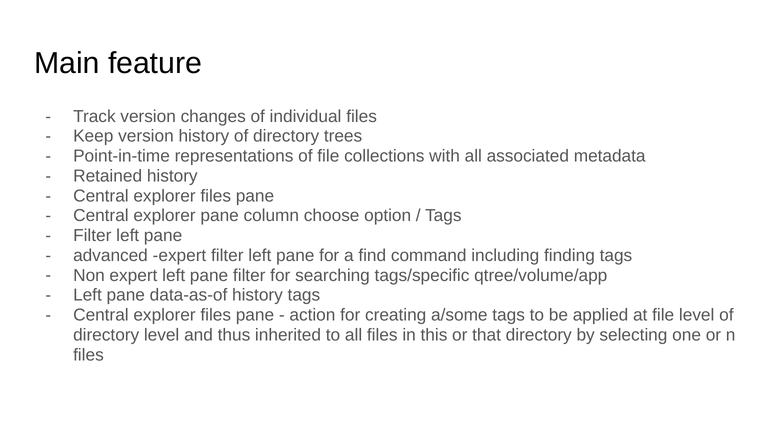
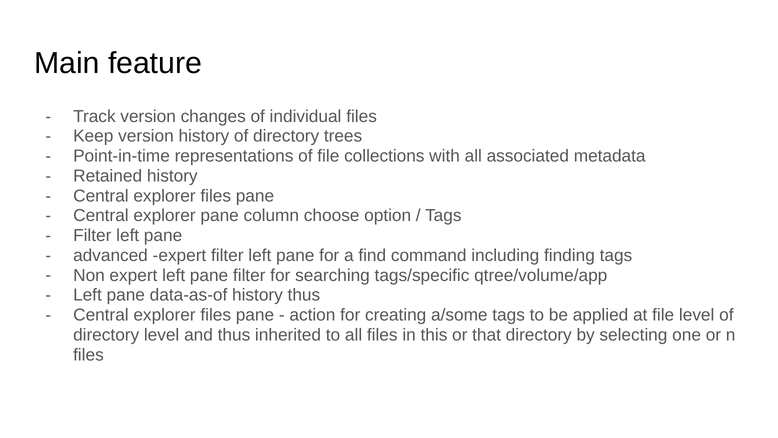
history tags: tags -> thus (304, 295)
